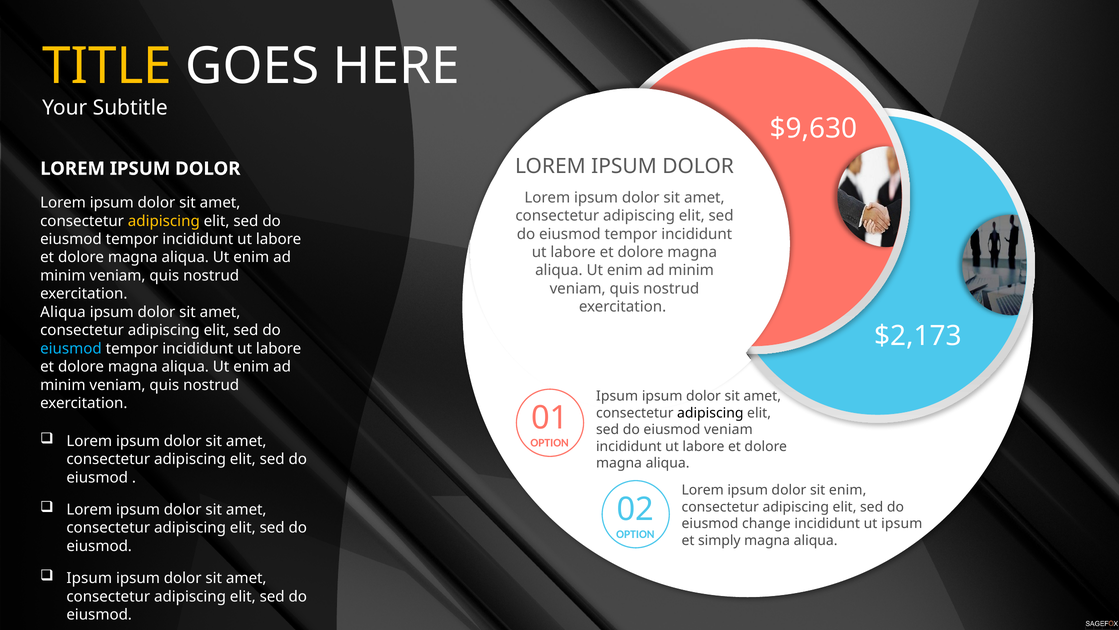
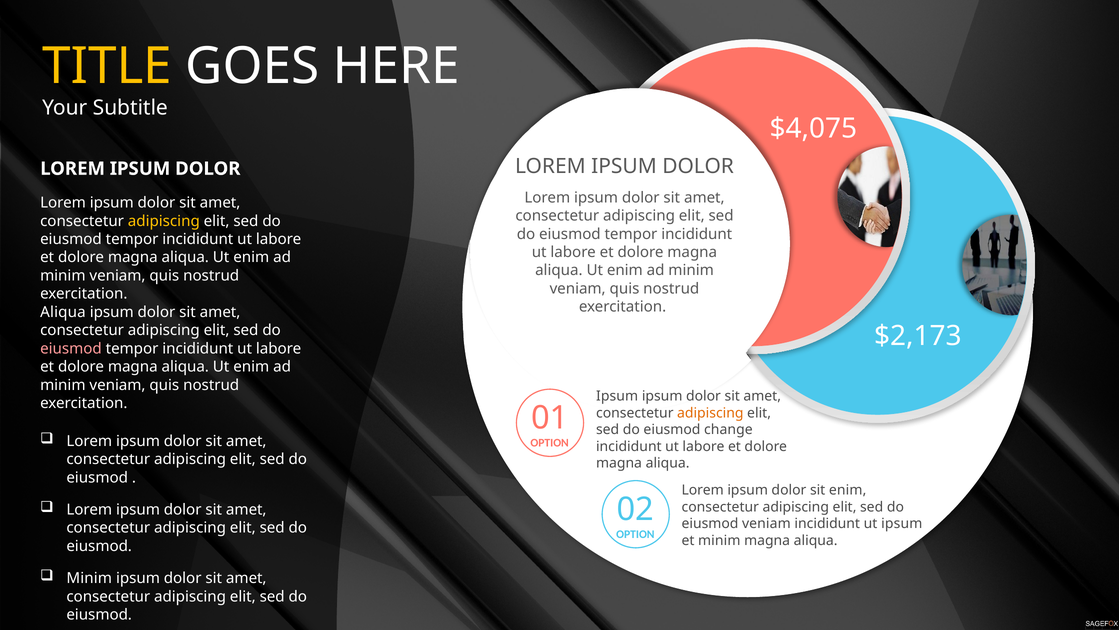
$9,630: $9,630 -> $4,075 (814, 128)
eiusmod colour: light blue -> pink (71, 348)
adipiscing colour: black -> orange (710, 413)
eiusmod veniam: veniam -> change (728, 429)
eiusmod change: change -> veniam (766, 523)
et simply: simply -> minim (719, 540)
Ipsum: Ipsum -> Minim (89, 578)
